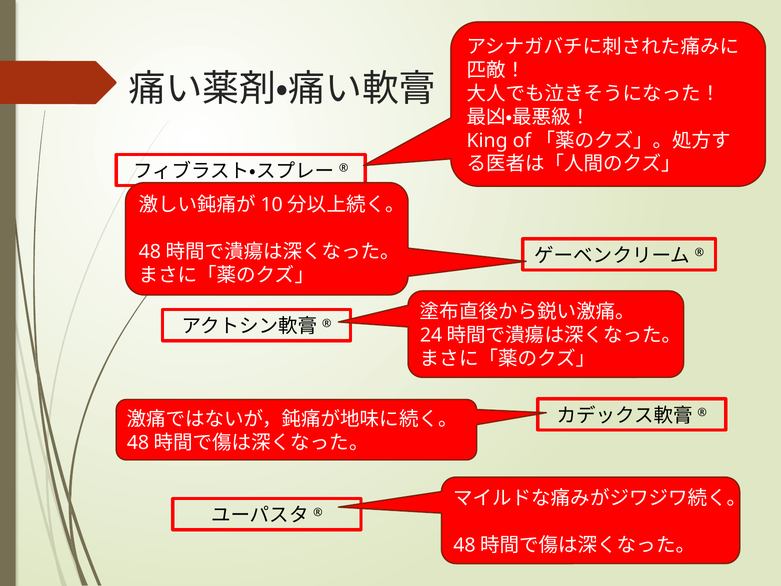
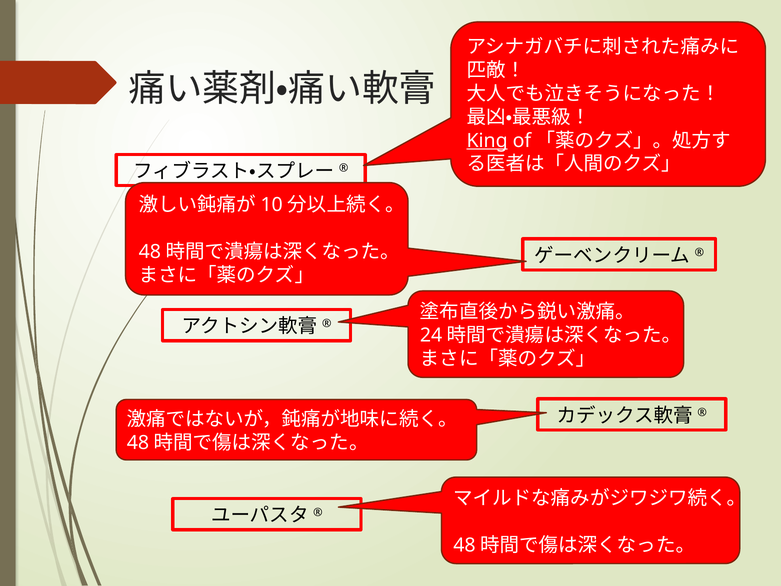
King underline: none -> present (487, 141)
